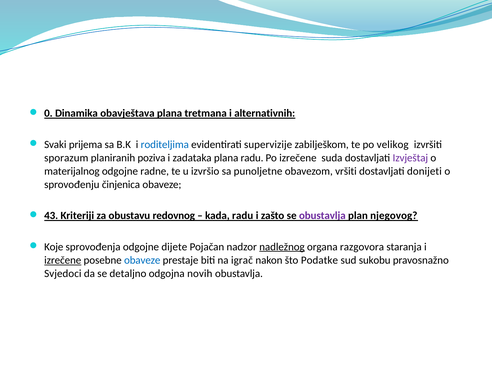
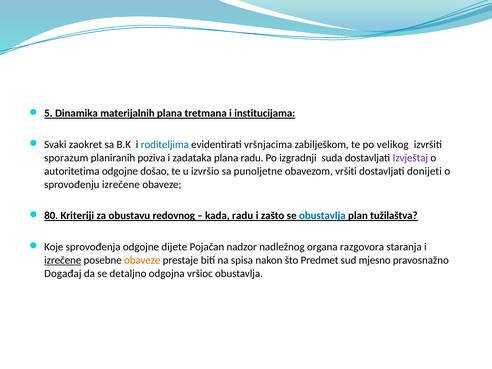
0: 0 -> 5 (48, 113)
obavještava: obavještava -> materijalnih (127, 113)
alternativnih: alternativnih -> institucijama (265, 113)
prijema: prijema -> zaokret (86, 144)
supervizije: supervizije -> vršnjacima (268, 144)
Po izrečene: izrečene -> izgradnji (298, 158)
materijalnog: materijalnog -> autoritetima (72, 171)
radne: radne -> došao (155, 171)
sprovođenju činjenica: činjenica -> izrečene (121, 185)
43: 43 -> 80 (51, 216)
obustavlja colour: purple -> blue (322, 216)
njegovog: njegovog -> tužilaštva (394, 216)
nadležnog underline: present -> none (282, 247)
obaveze colour: blue -> orange (142, 260)
igrač: igrač -> spisa (242, 260)
Podatke: Podatke -> Predmet (320, 260)
sukobu: sukobu -> mjesno (375, 260)
Svjedoci: Svjedoci -> Događaj (63, 274)
novih: novih -> vršioc (200, 274)
